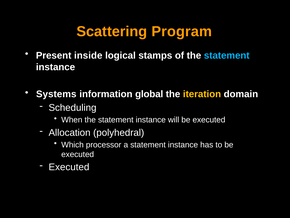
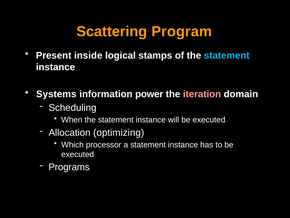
global: global -> power (149, 94)
iteration colour: yellow -> pink (202, 94)
polyhedral: polyhedral -> optimizing (119, 132)
Executed: Executed -> Programs (69, 167)
